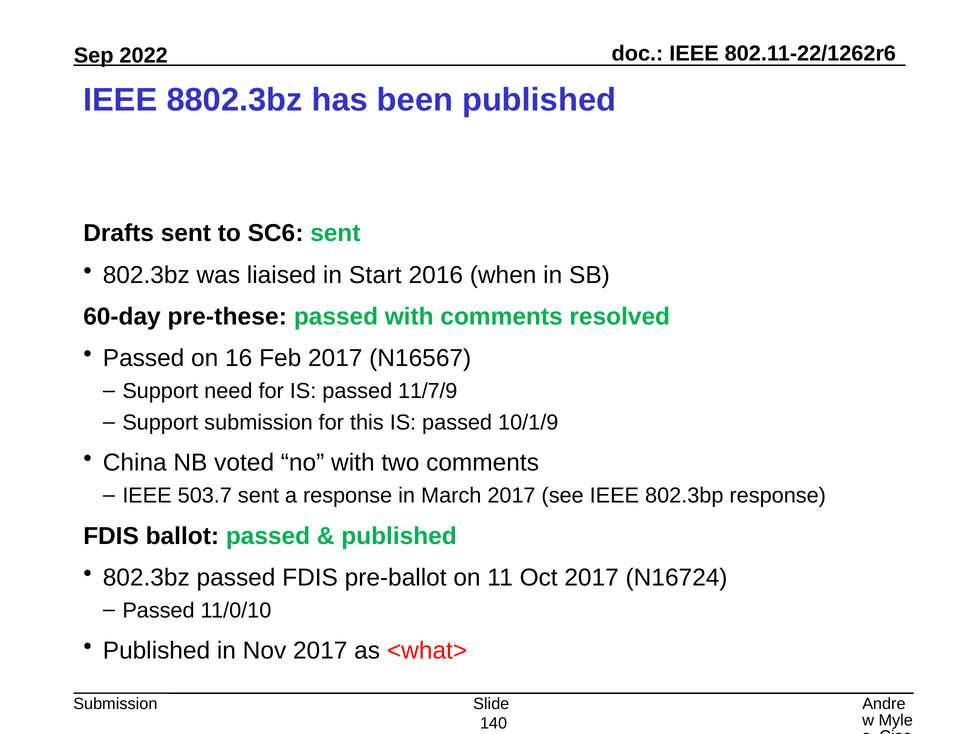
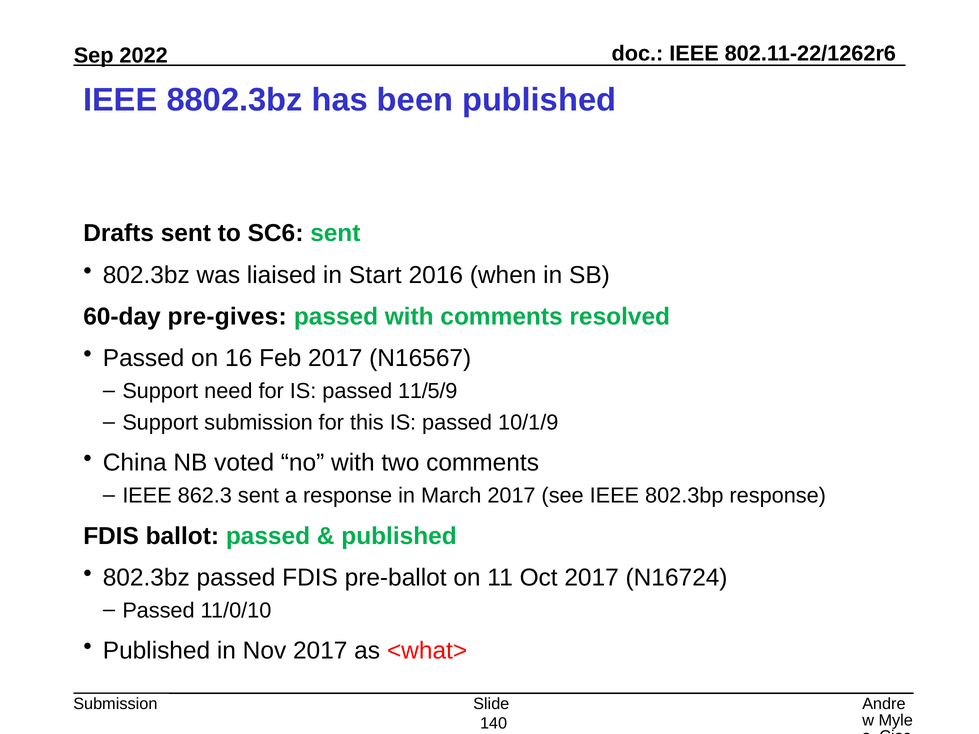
pre-these: pre-these -> pre-gives (227, 317)
11/7/9: 11/7/9 -> 11/5/9 (428, 391)
503.7: 503.7 -> 862.3 (205, 496)
